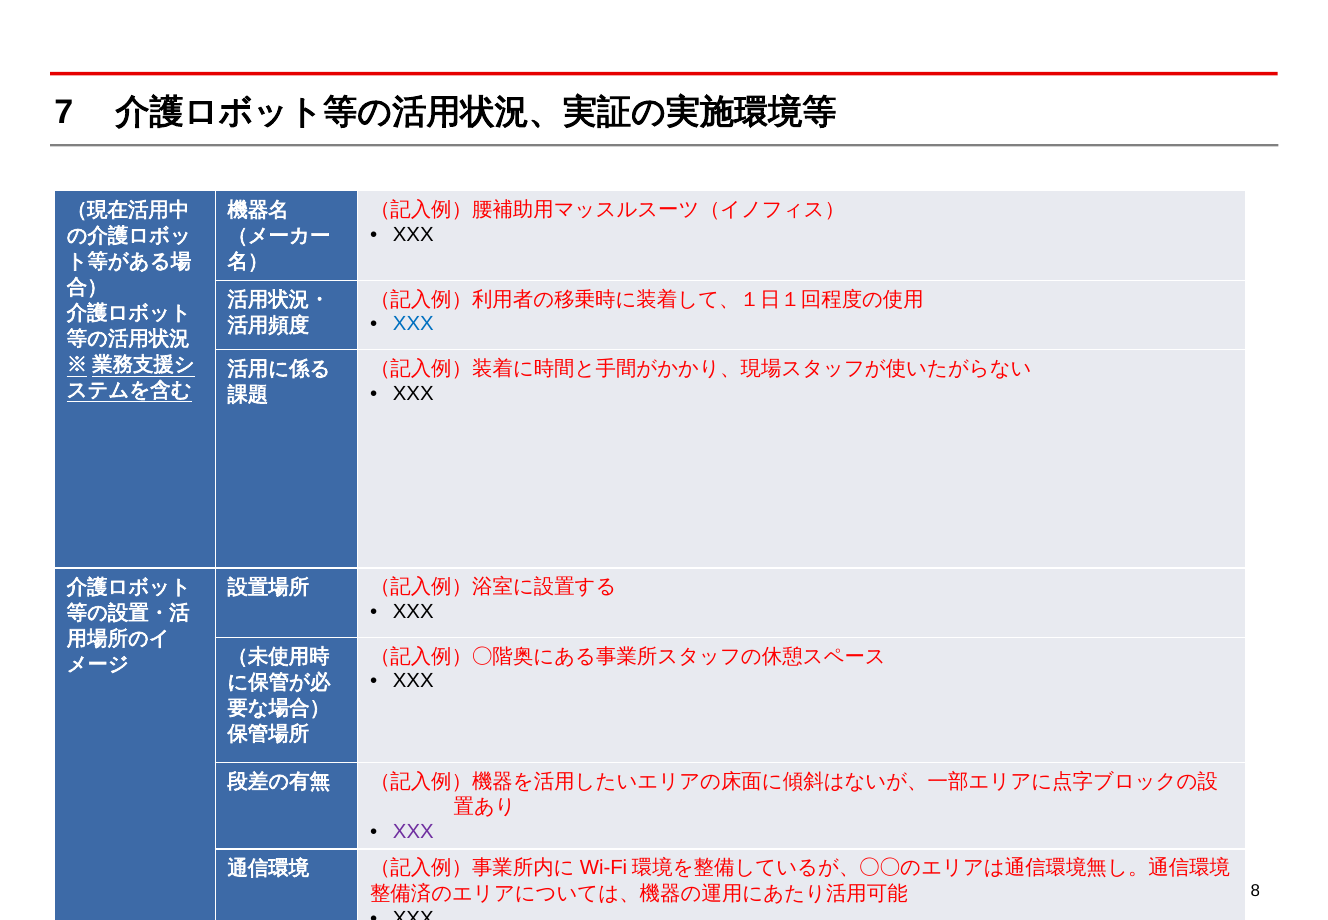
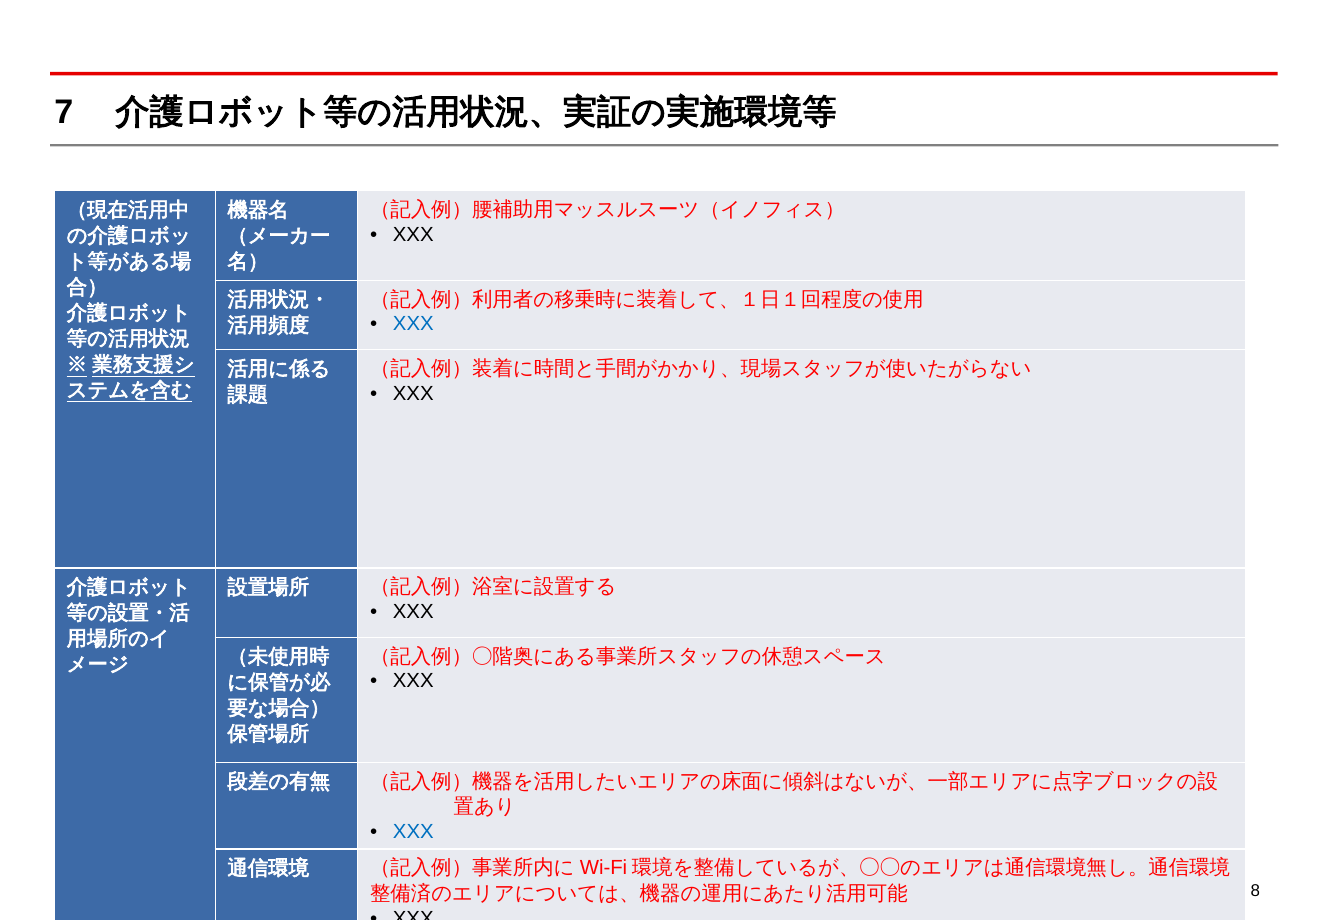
XXX colour: purple -> blue (413, 831)
